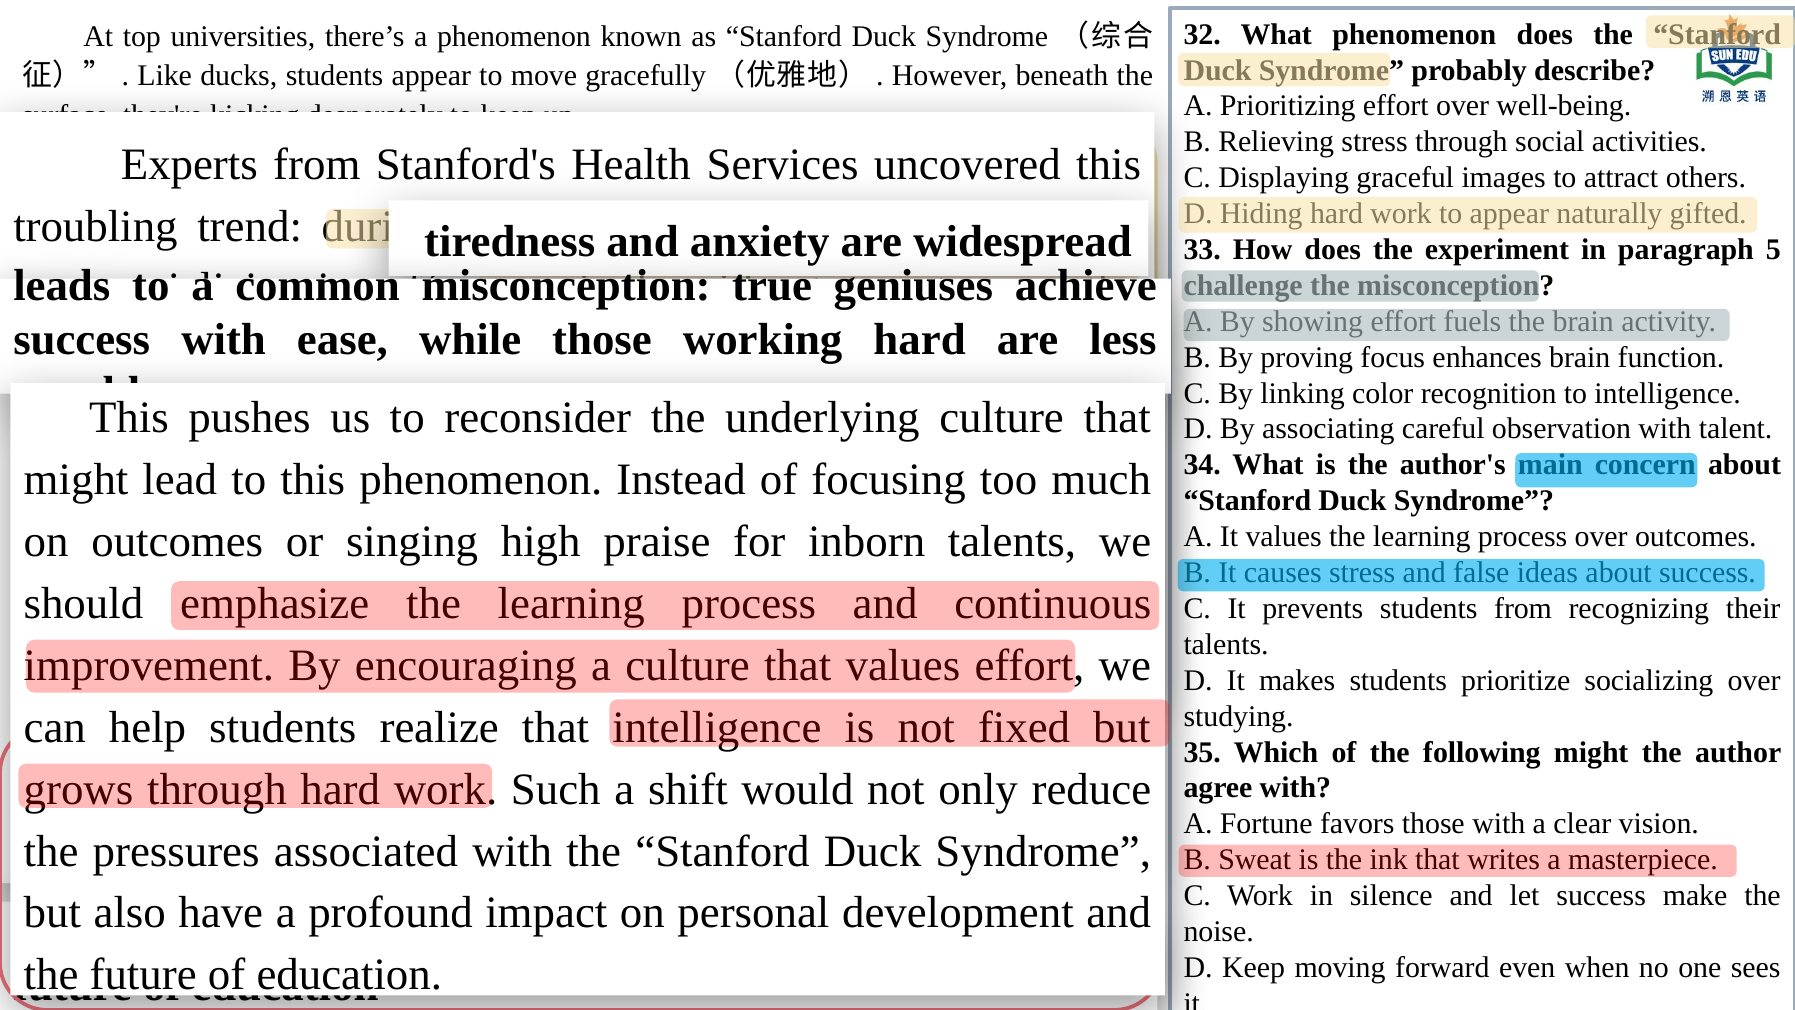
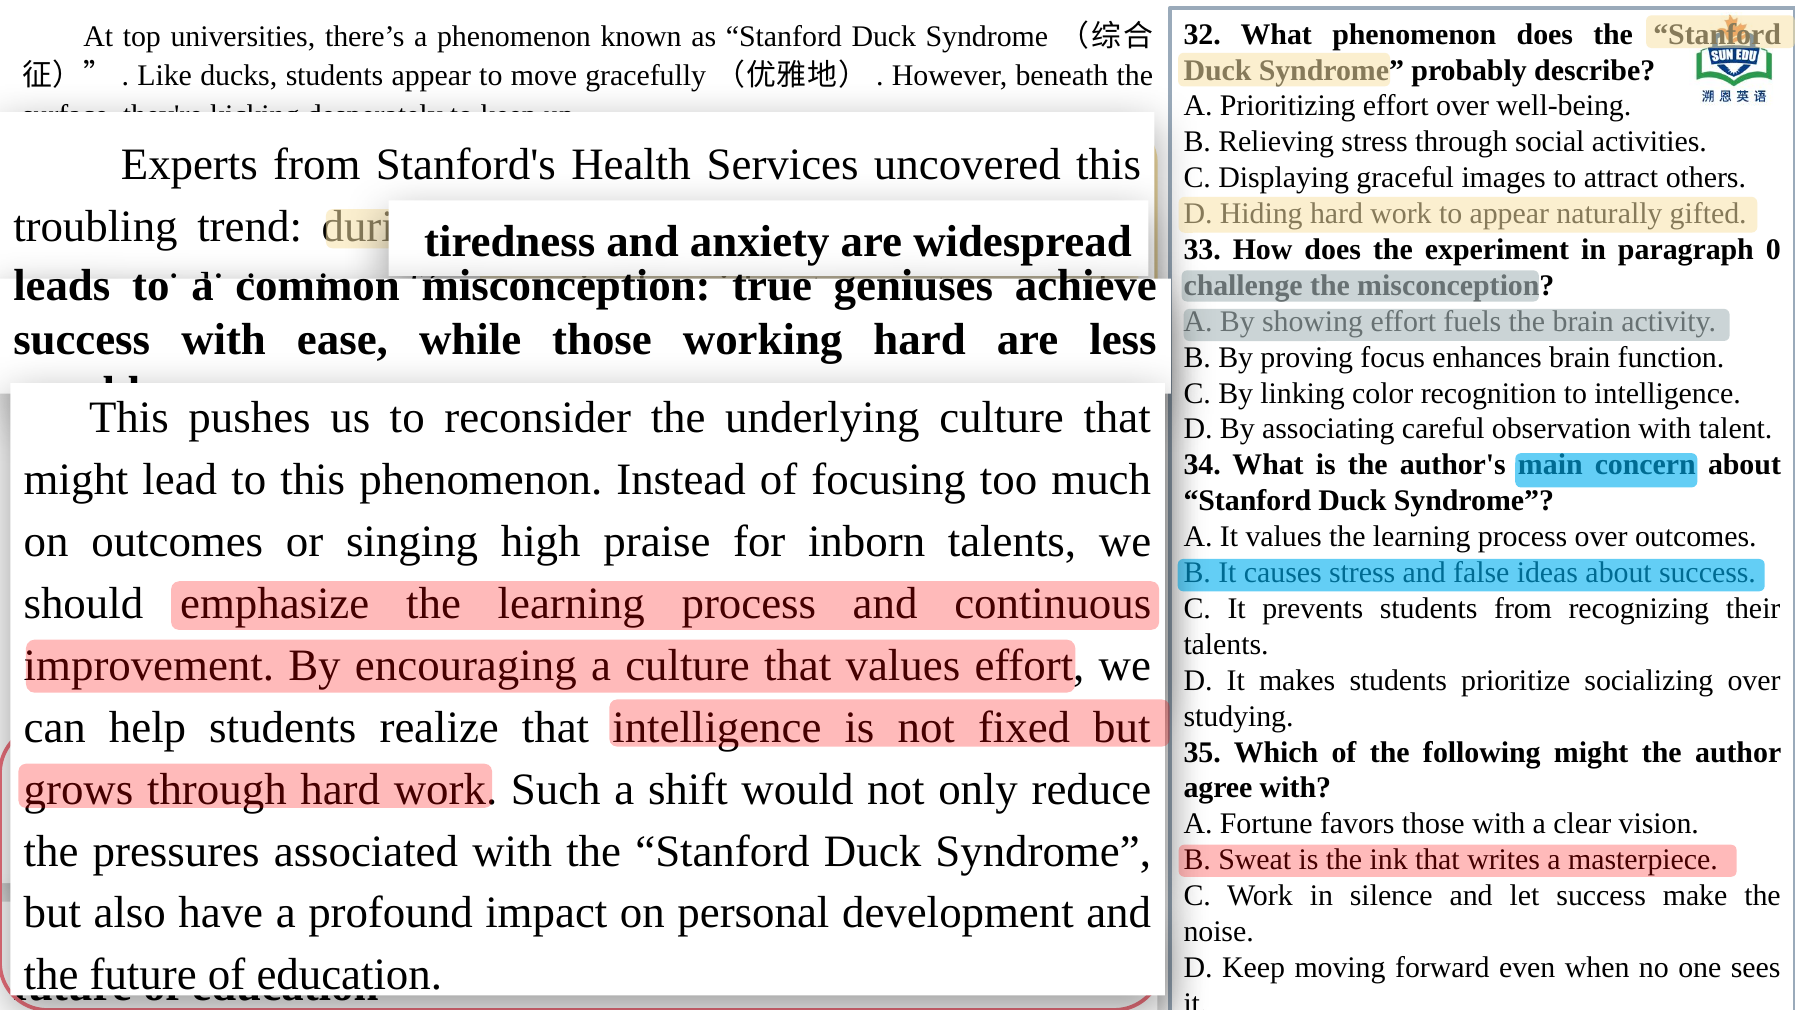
5: 5 -> 0 (1773, 250)
